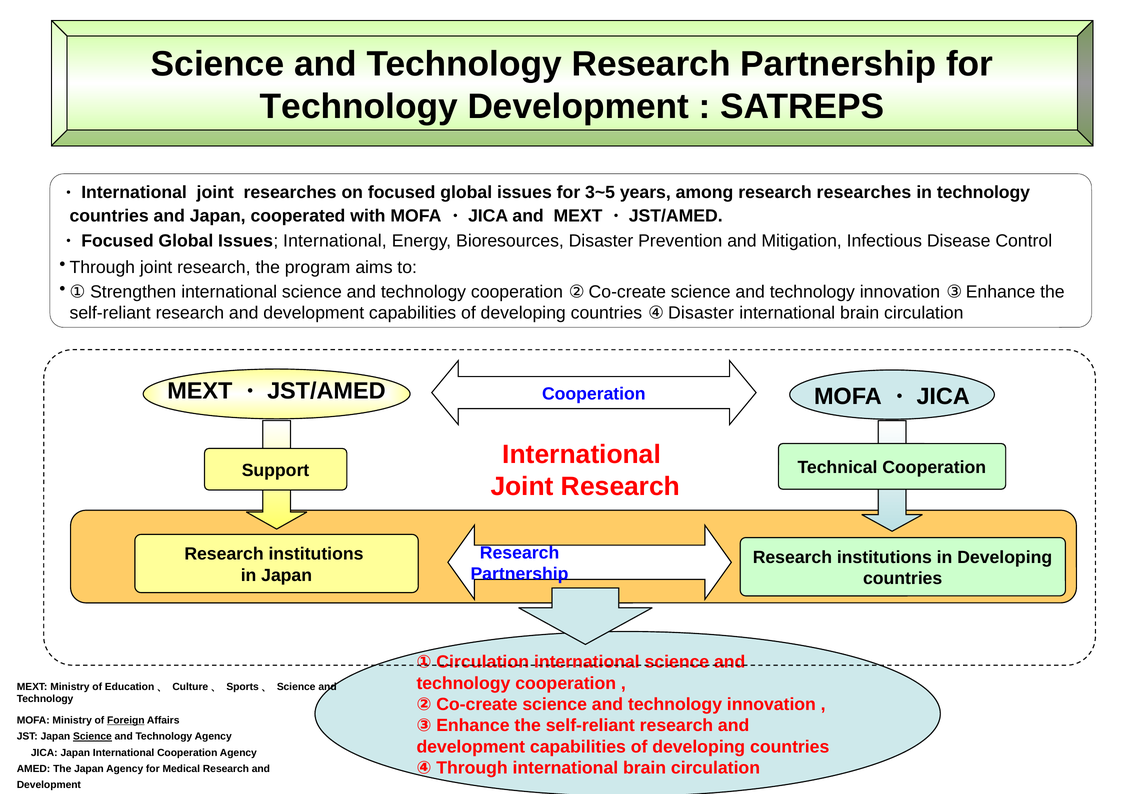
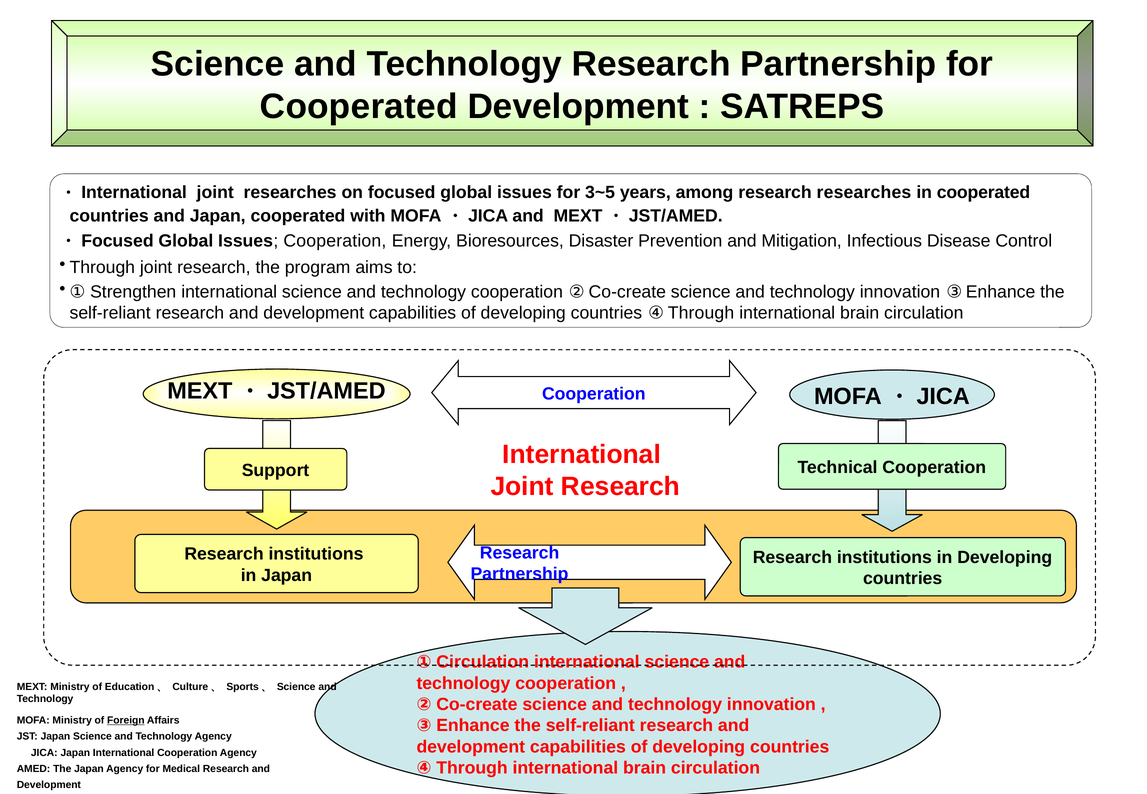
Technology: Technology -> Cooperated (359, 107)
in technology: technology -> cooperated (983, 193)
Issues International: International -> Cooperation (335, 241)
countries Disaster: Disaster -> Through (701, 313)
Science underline: present -> none (92, 737)
